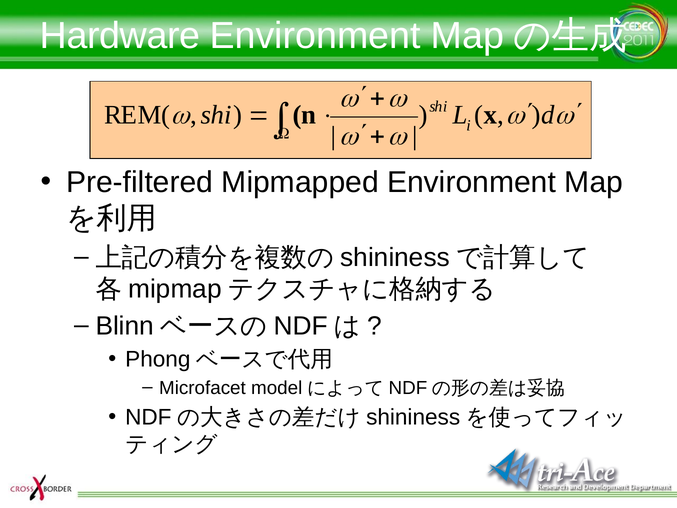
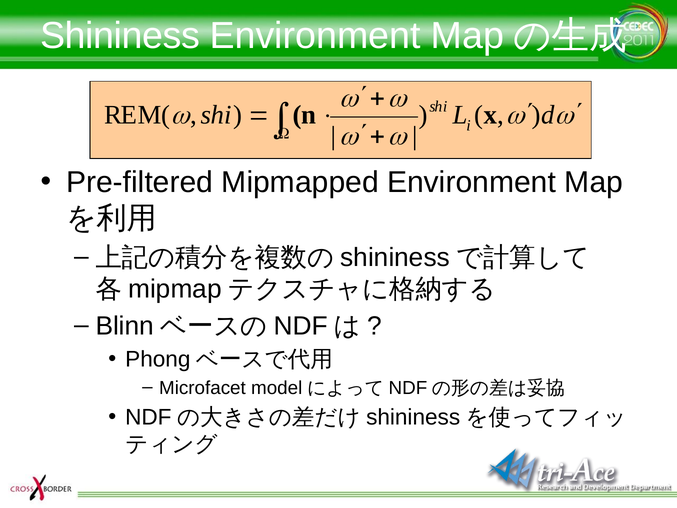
Hardware: Hardware -> Shininess (120, 36)
